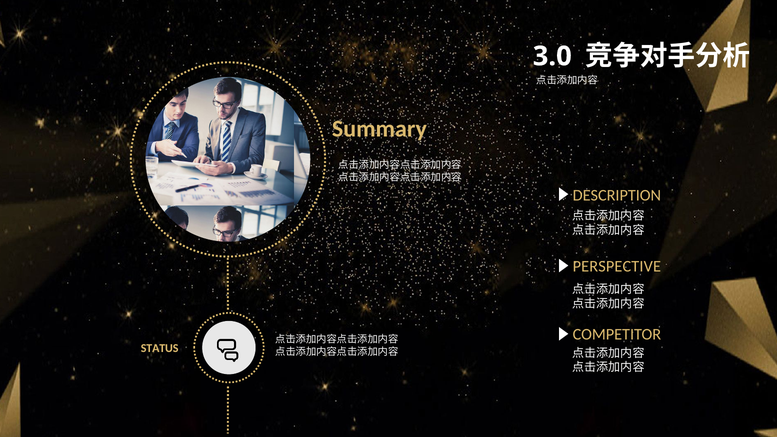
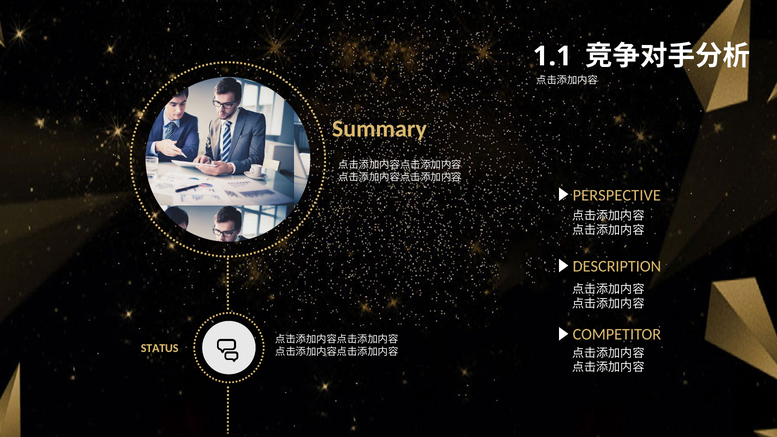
3.0: 3.0 -> 1.1 (552, 56)
DESCRIPTION: DESCRIPTION -> PERSPECTIVE (617, 195)
PERSPECTIVE: PERSPECTIVE -> DESCRIPTION (617, 267)
